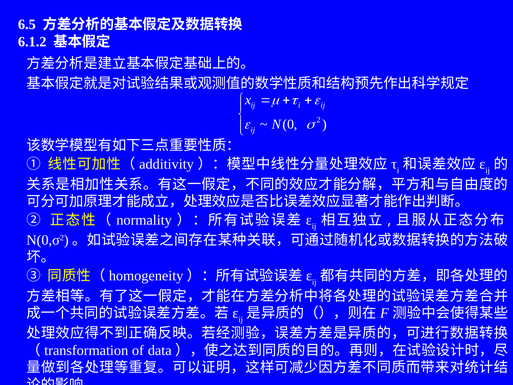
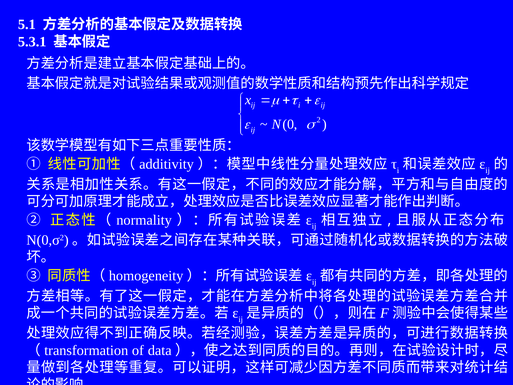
6.5: 6.5 -> 5.1 (27, 24)
6.1.2: 6.1.2 -> 5.3.1 (32, 42)
